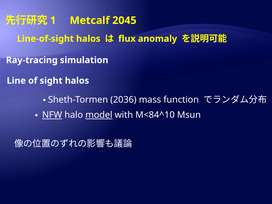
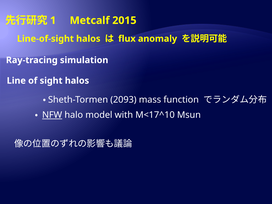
2045: 2045 -> 2015 (124, 20)
2036: 2036 -> 2093 (123, 100)
model underline: present -> none (99, 115)
M<84^10: M<84^10 -> M<17^10 (155, 115)
